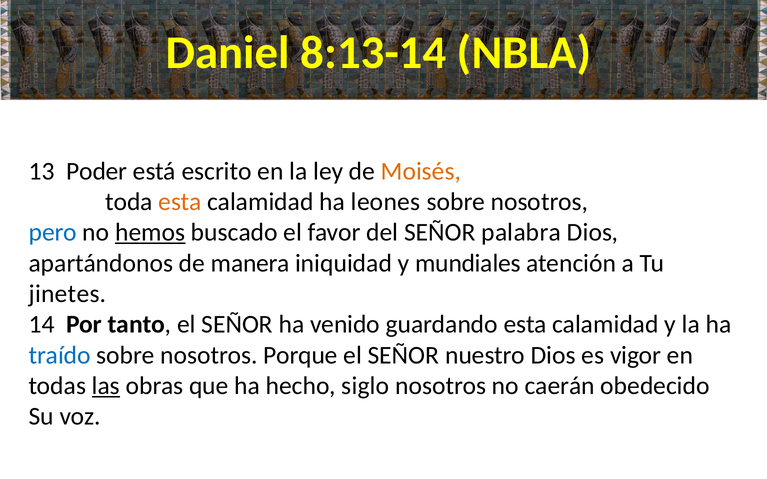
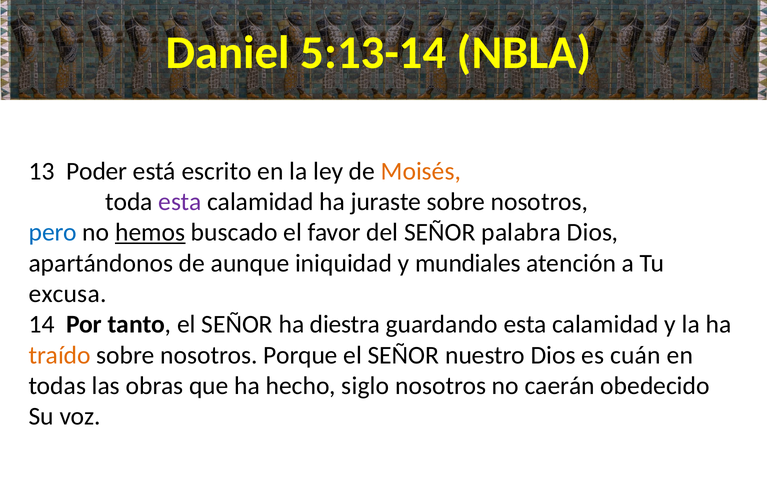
8:13-14: 8:13-14 -> 5:13-14 (373, 53)
esta colour: orange -> purple (180, 202)
leones: leones -> juraste (386, 202)
manera: manera -> aunque (250, 263)
jinetes: jinetes -> excusa (68, 294)
venido: venido -> diestra (345, 325)
traído colour: blue -> orange (60, 355)
vigor: vigor -> cuán (635, 355)
las underline: present -> none (106, 386)
